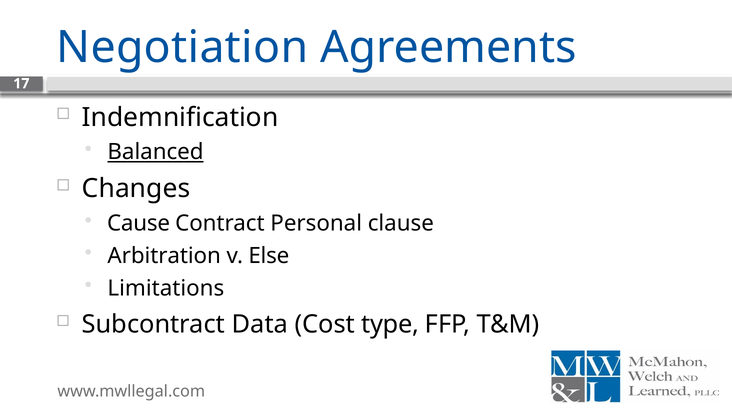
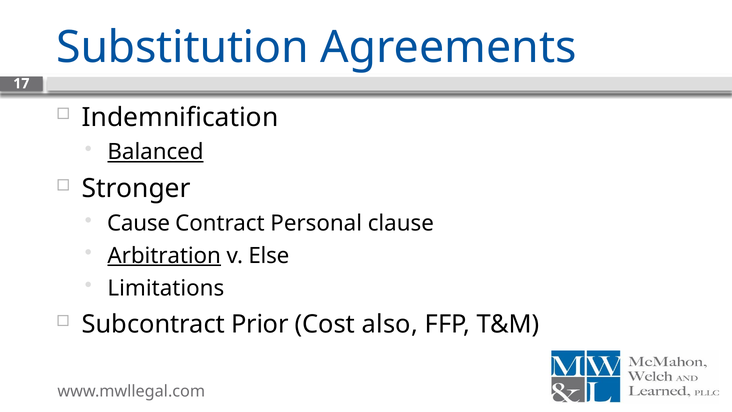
Negotiation: Negotiation -> Substitution (182, 47)
Changes: Changes -> Stronger (136, 189)
Arbitration underline: none -> present (164, 256)
Data: Data -> Prior (260, 324)
type: type -> also (390, 324)
